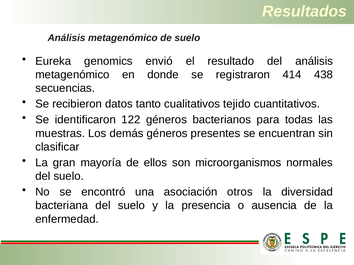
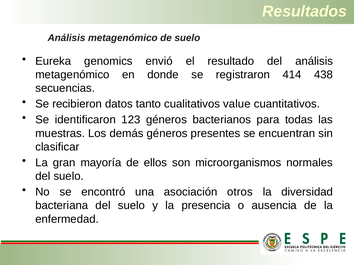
tejido: tejido -> value (237, 104)
122: 122 -> 123 (131, 120)
